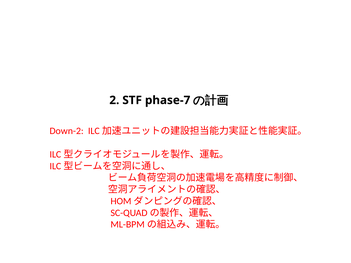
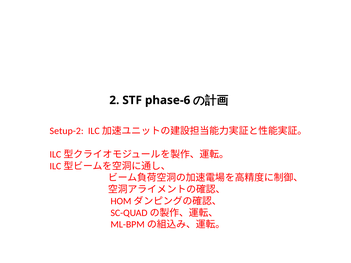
phase-7: phase-7 -> phase-6 (168, 100)
Down-2: Down-2 -> Setup-2 (67, 131)
